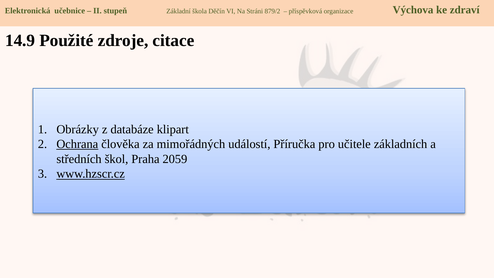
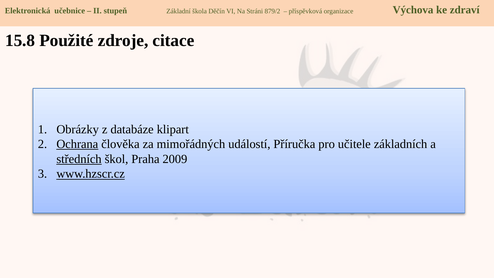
14.9: 14.9 -> 15.8 (20, 41)
středních underline: none -> present (79, 159)
2059: 2059 -> 2009 (175, 159)
